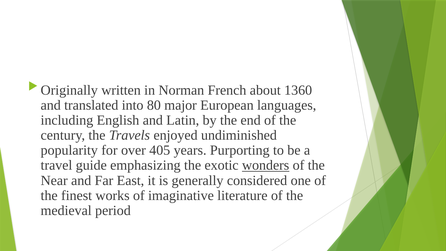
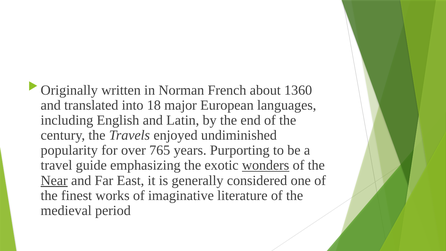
80: 80 -> 18 (154, 105)
405: 405 -> 765 (160, 150)
Near underline: none -> present (54, 180)
